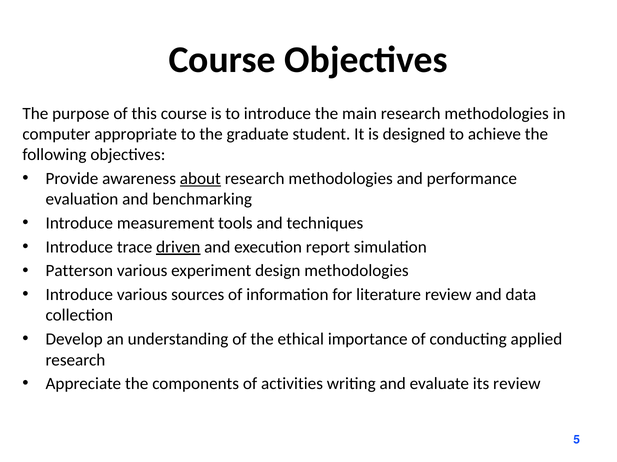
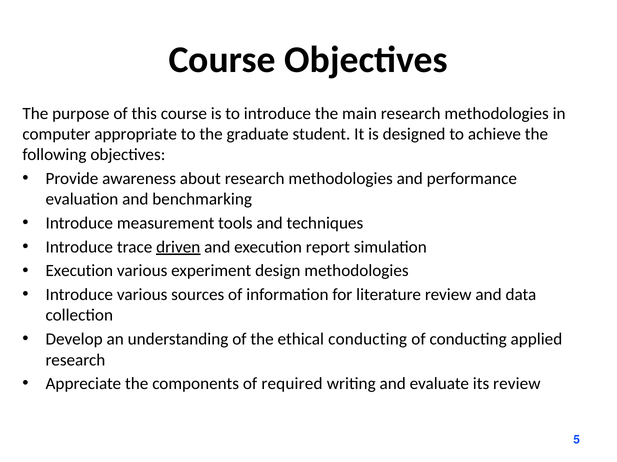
about underline: present -> none (200, 179)
Patterson: Patterson -> Execution (79, 271)
ethical importance: importance -> conducting (368, 340)
activities: activities -> required (292, 384)
